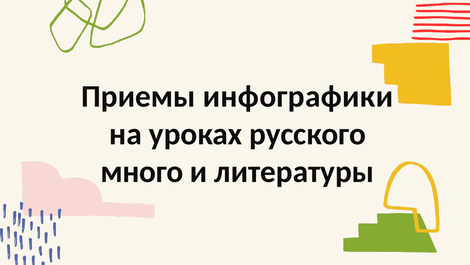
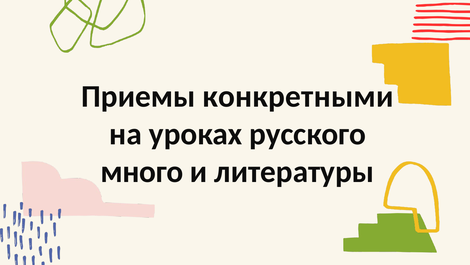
инфографики: инфографики -> конкретными (298, 96)
